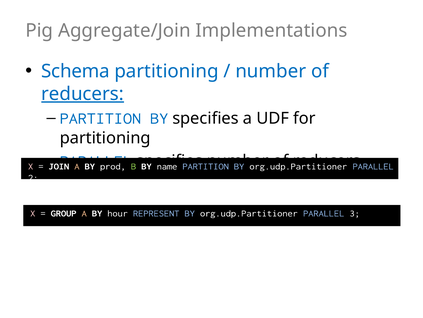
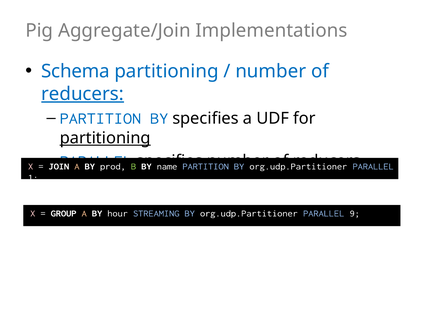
partitioning underline: none -> present (105, 138)
2: 2 -> 1 (33, 177)
REPRESENT: REPRESENT -> STREAMING (156, 213)
3: 3 -> 9 (355, 213)
